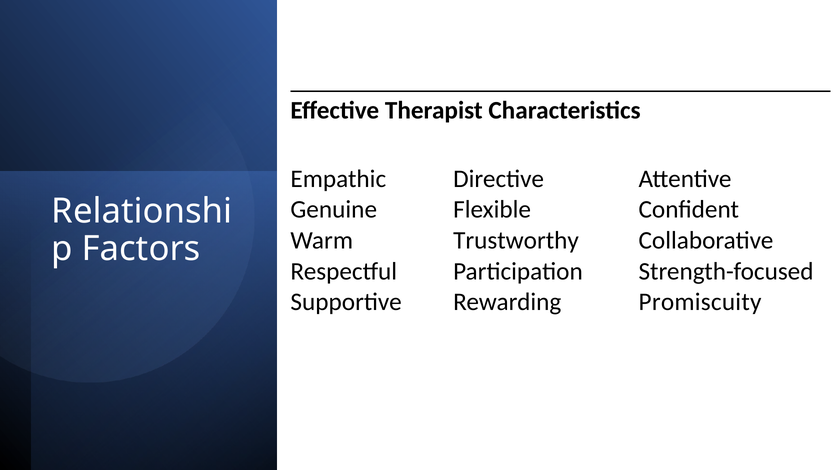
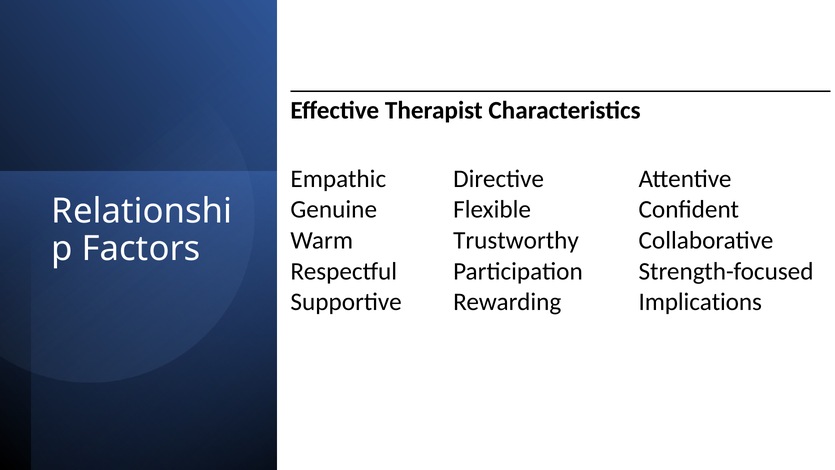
Promiscuity: Promiscuity -> Implications (700, 302)
